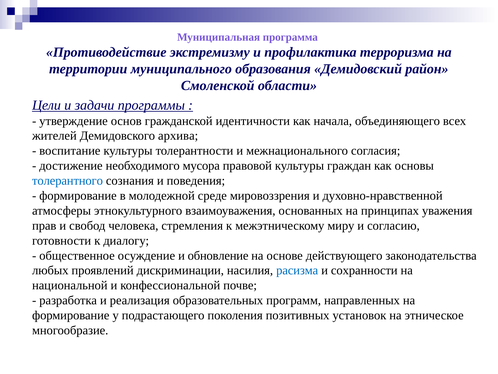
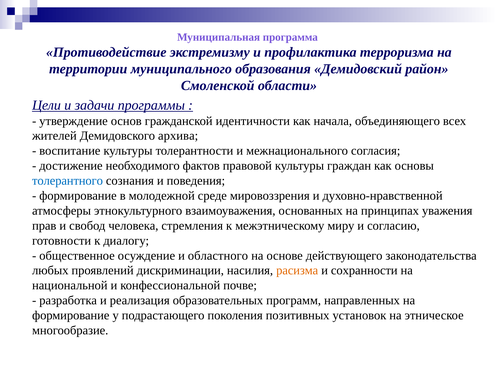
мусора: мусора -> фактов (201, 166)
обновление: обновление -> областного (218, 255)
расизма colour: blue -> orange (297, 270)
